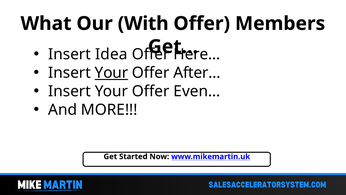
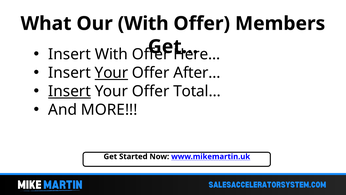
Insert Idea: Idea -> With (111, 54)
Insert underline: none -> present (70, 91)
Even…: Even… -> Total… (197, 91)
